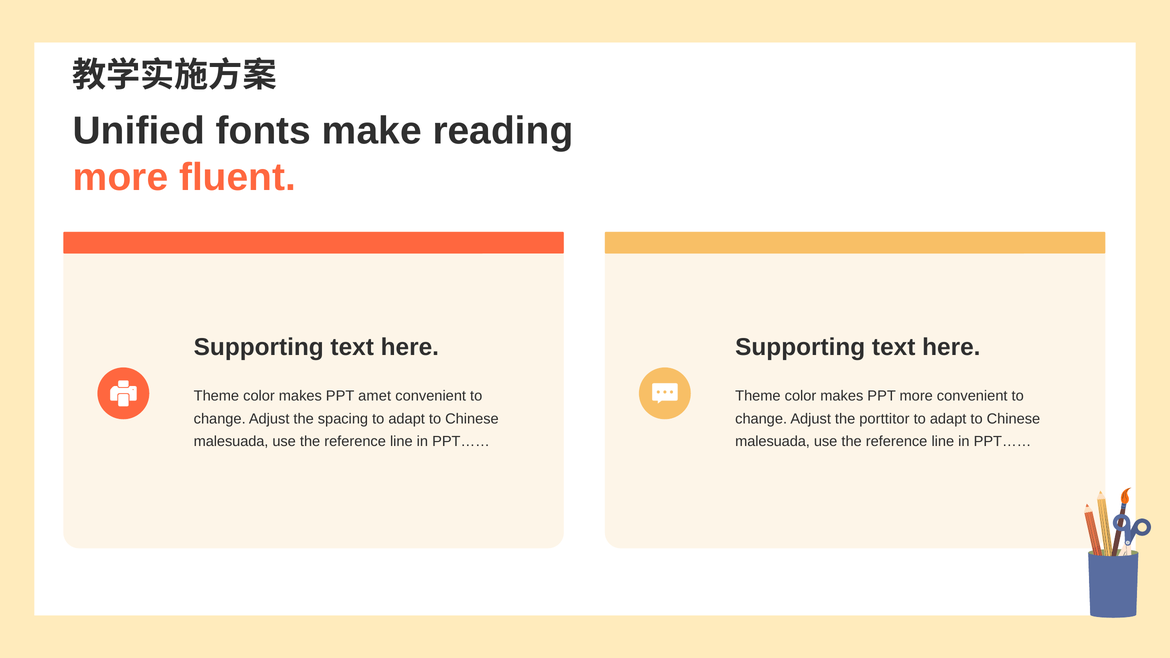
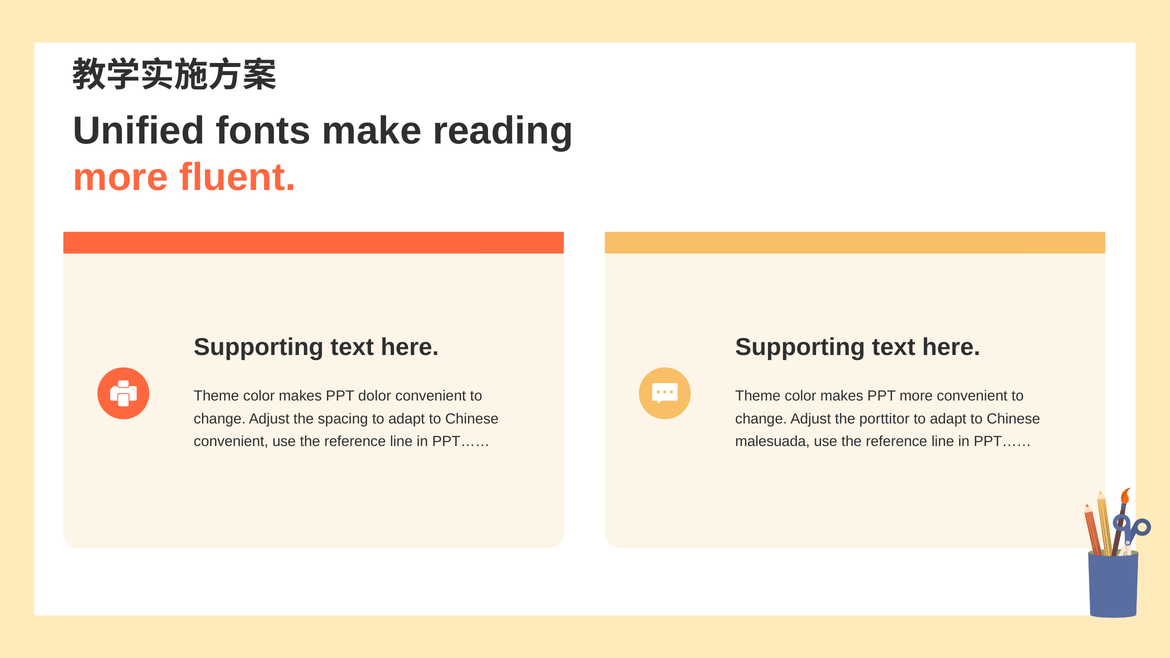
amet: amet -> dolor (375, 396)
malesuada: malesuada -> convenient (231, 442)
